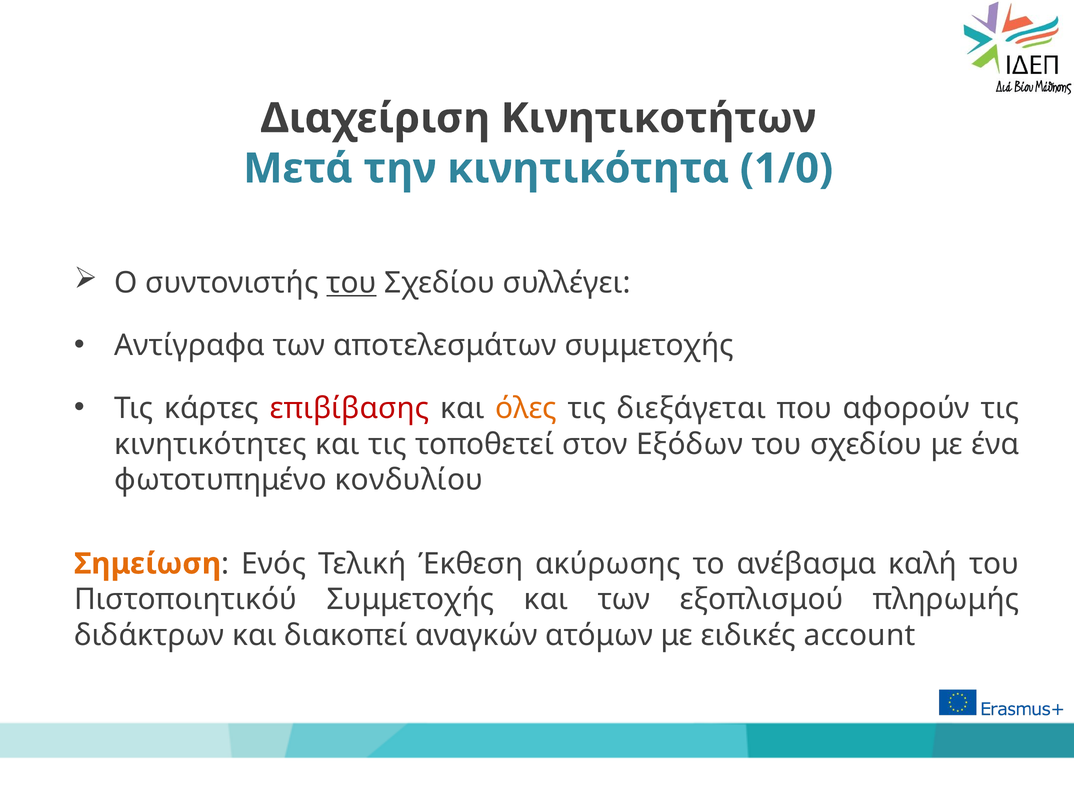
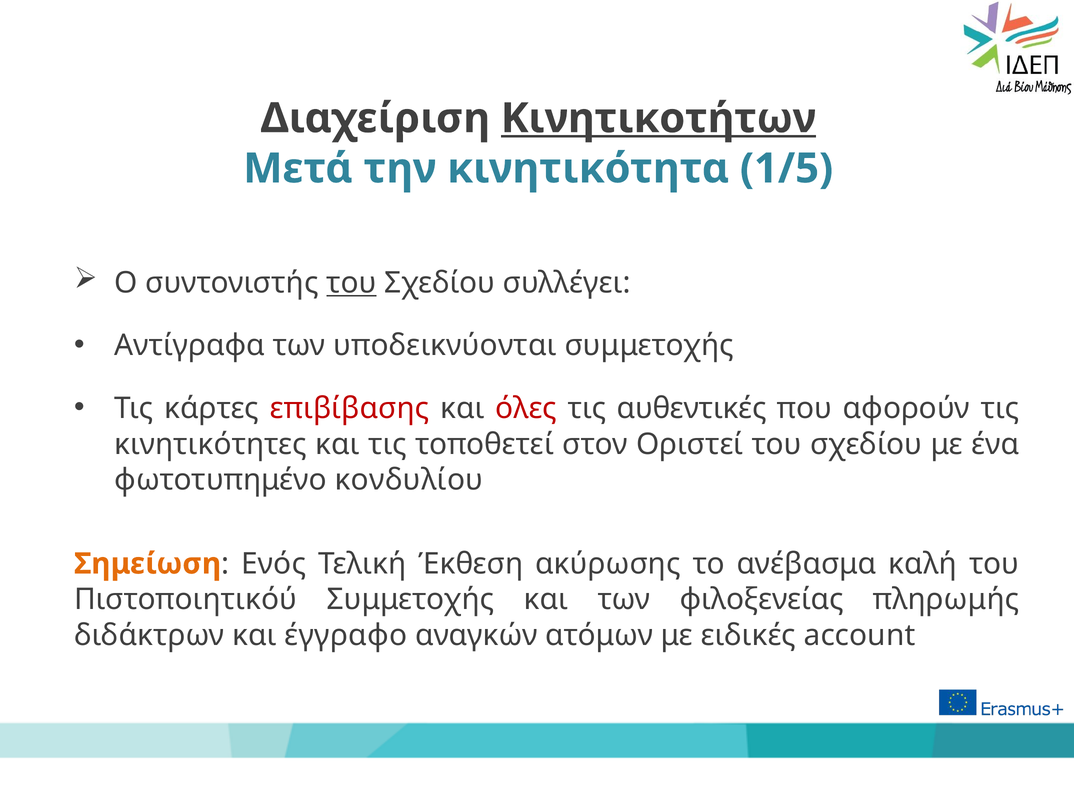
Κινητικοτήτων underline: none -> present (659, 118)
1/0: 1/0 -> 1/5 (787, 168)
αποτελεσμάτων: αποτελεσμάτων -> υποδεικνύονται (445, 345)
όλες colour: orange -> red (526, 408)
διεξάγεται: διεξάγεται -> αυθεντικές (692, 408)
Εξόδων: Εξόδων -> Οριστεί (690, 444)
εξοπλισμού: εξοπλισμού -> φιλοξενείας (762, 599)
διακοπεί: διακοπεί -> έγγραφο (346, 635)
